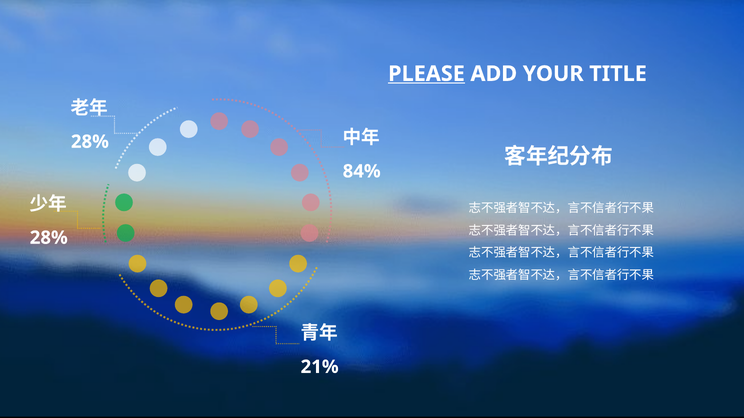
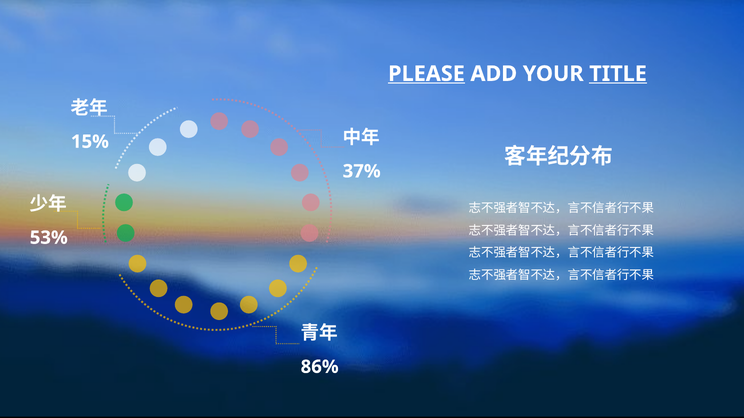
TITLE underline: none -> present (618, 74)
28%: 28% -> 15% (90, 142)
84%: 84% -> 37% (362, 171)
28%: 28% -> 53% (49, 238)
21%: 21% -> 86% (320, 367)
